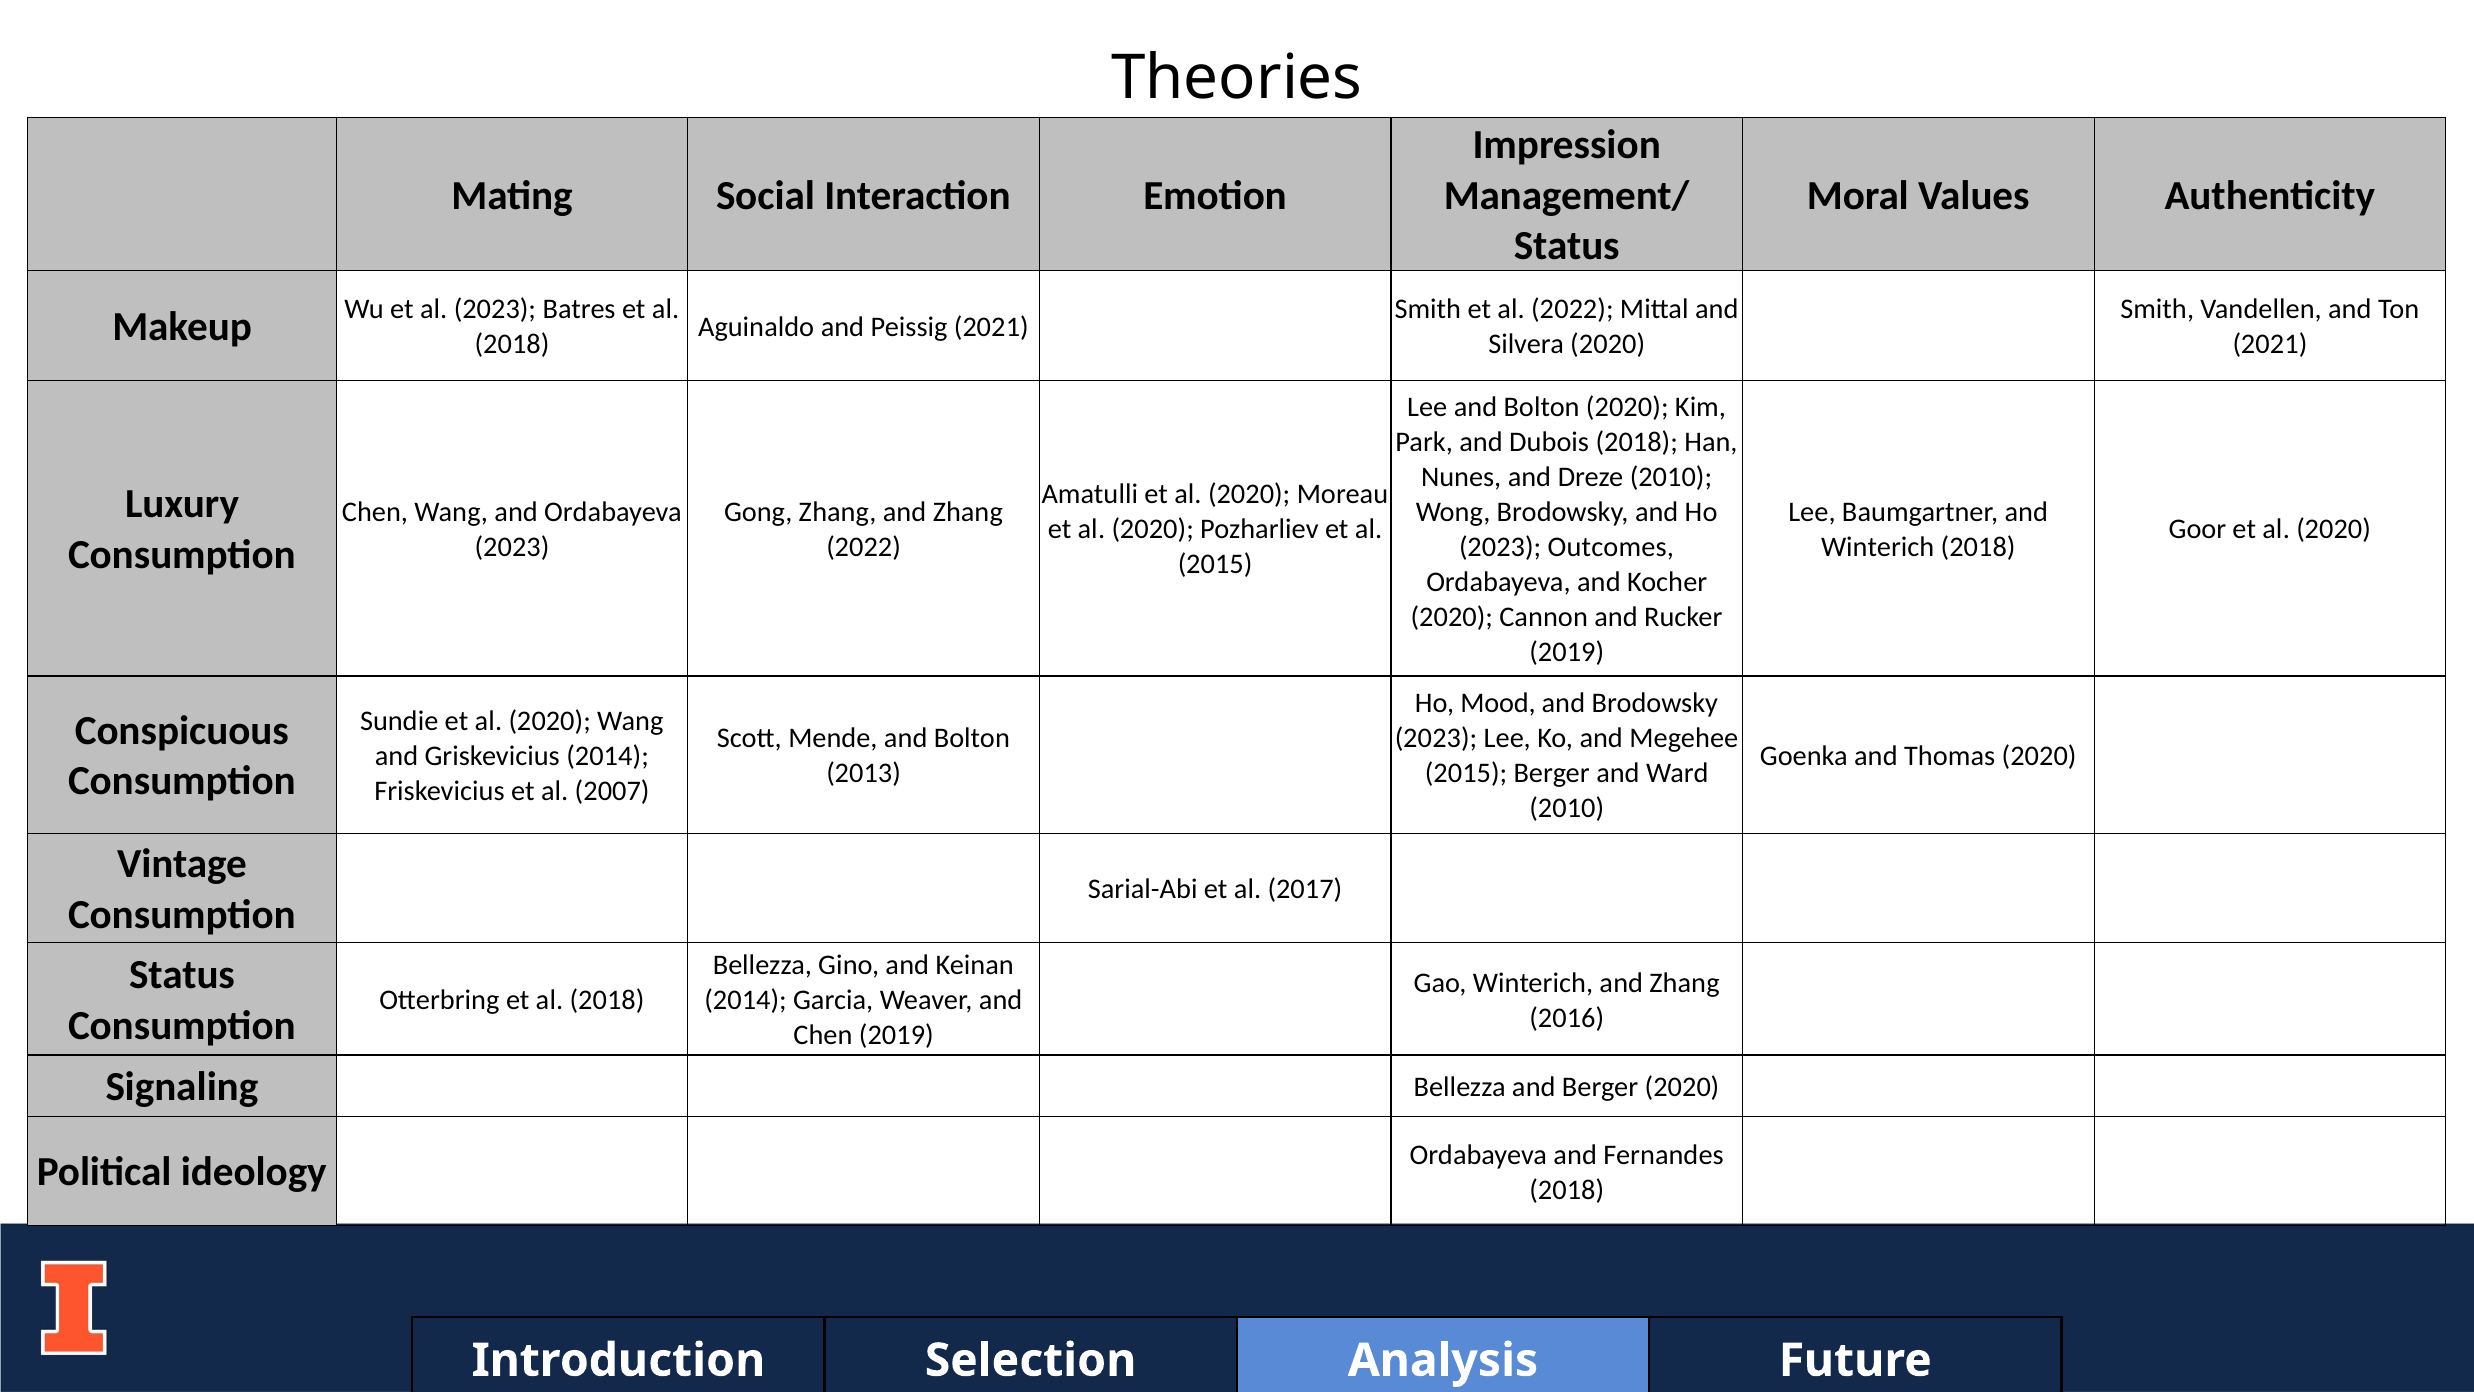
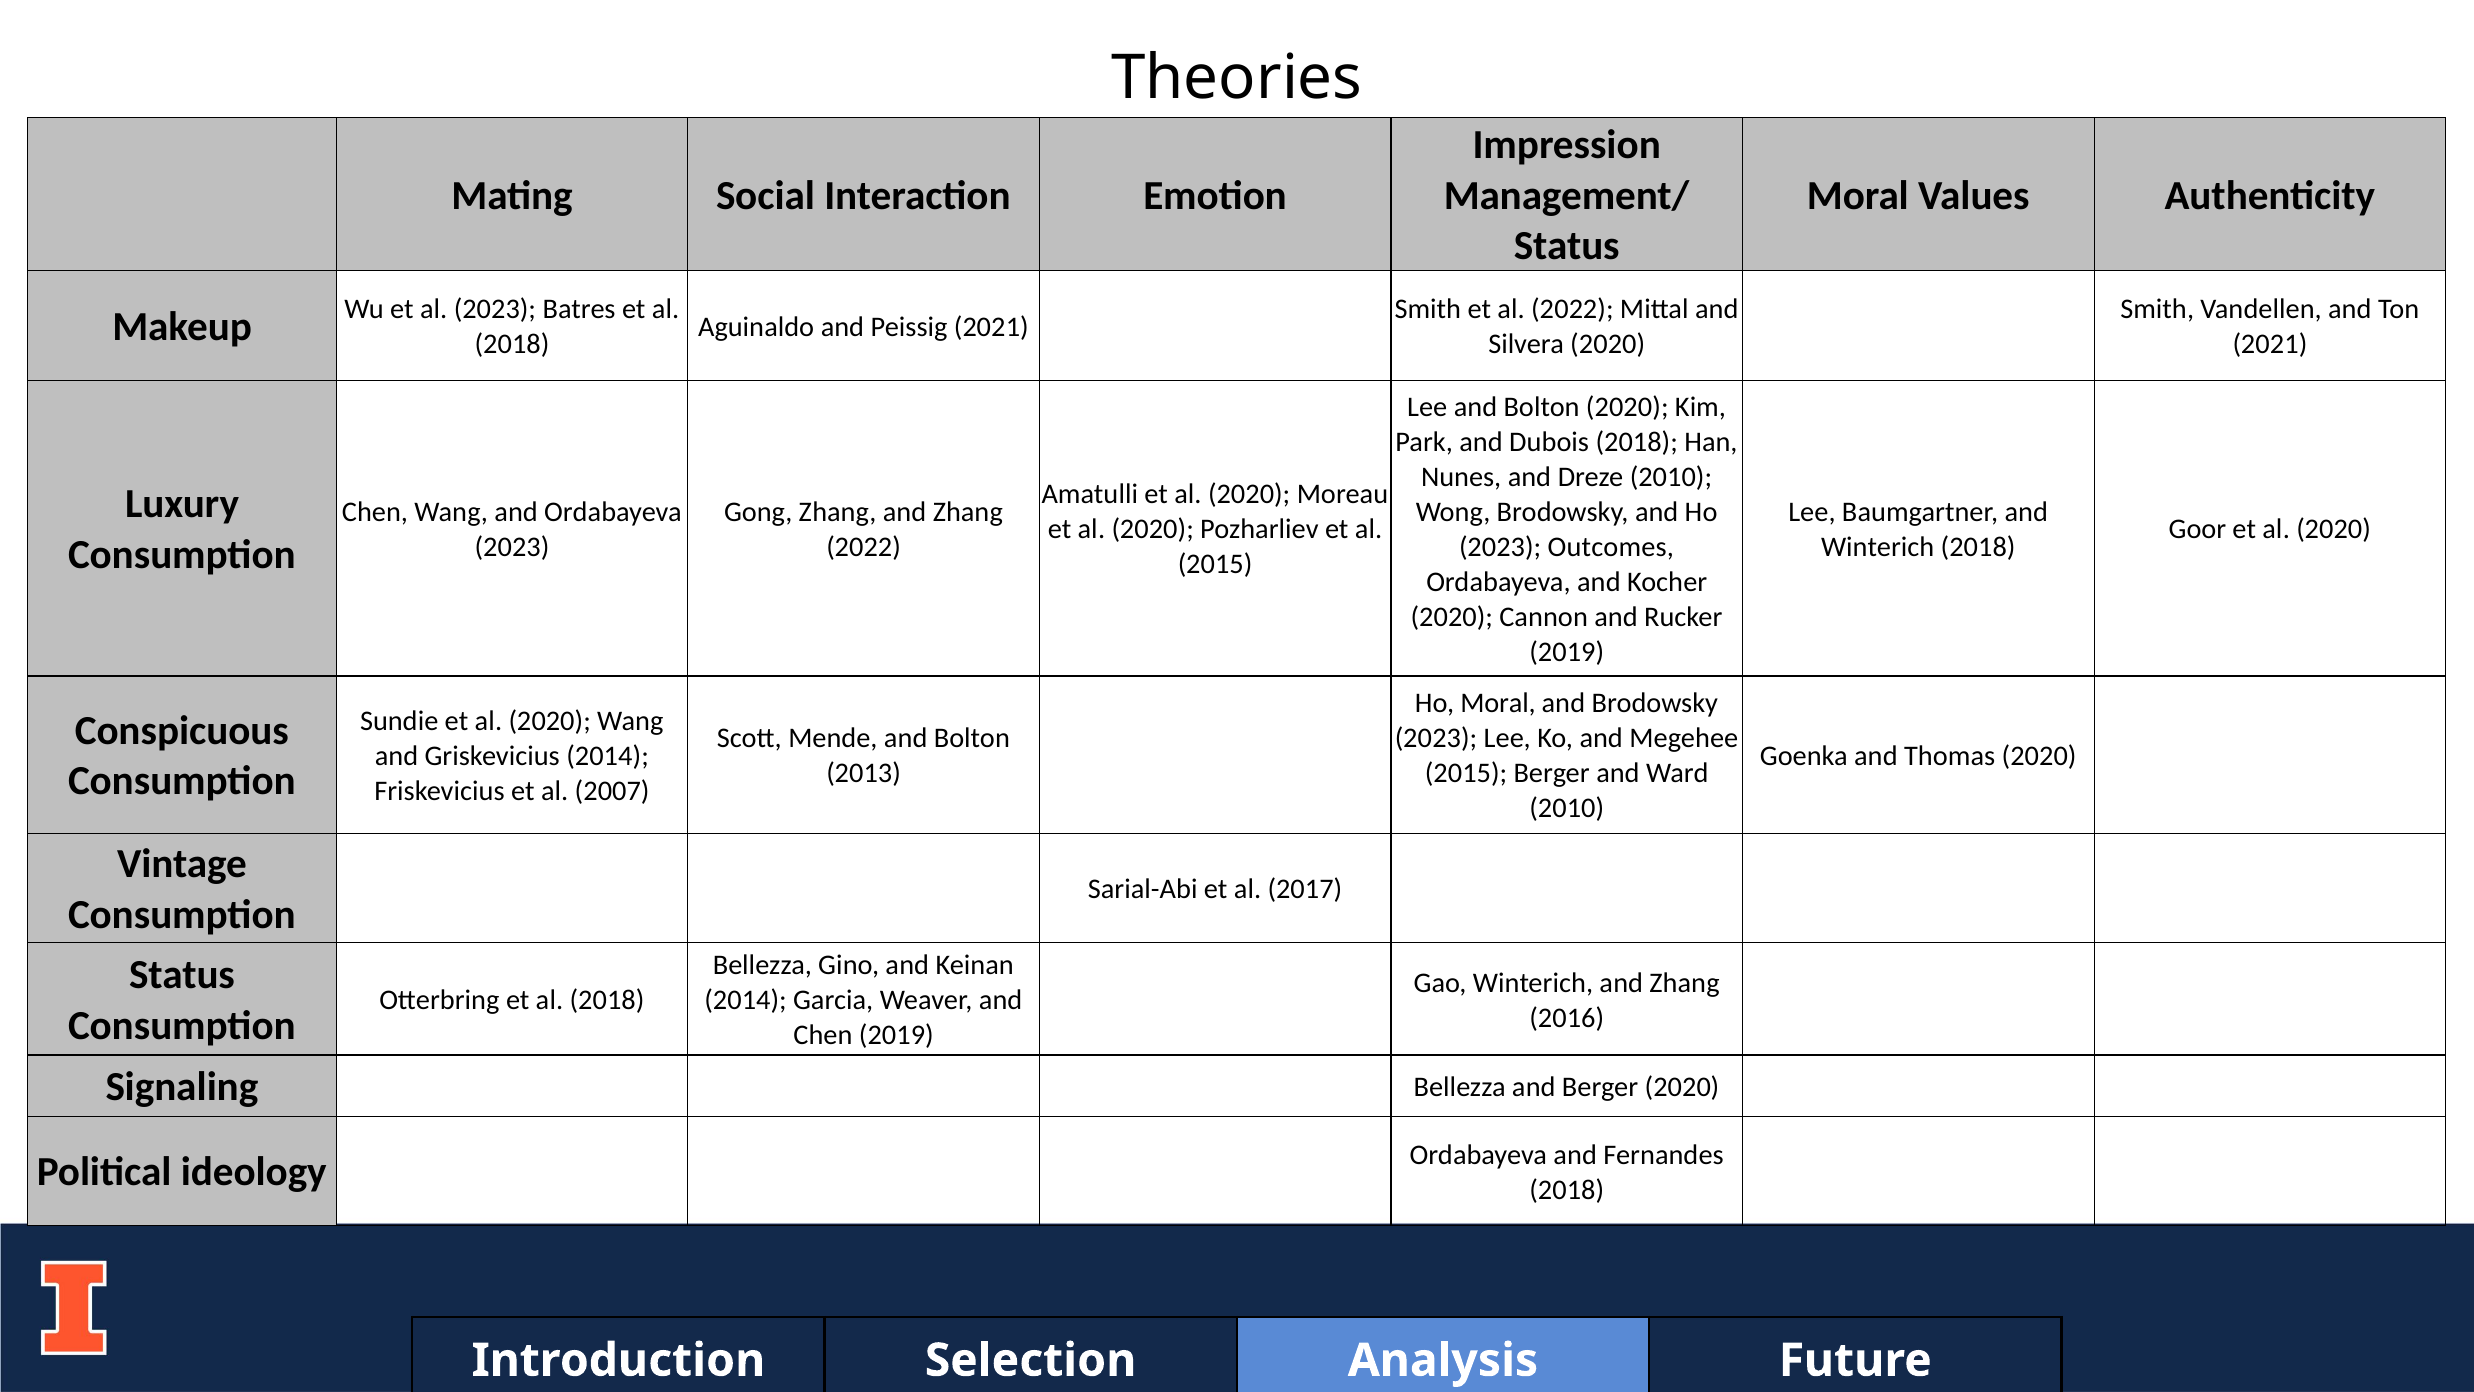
Ho Mood: Mood -> Moral (1498, 703)
